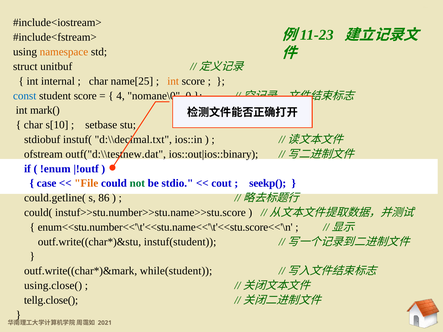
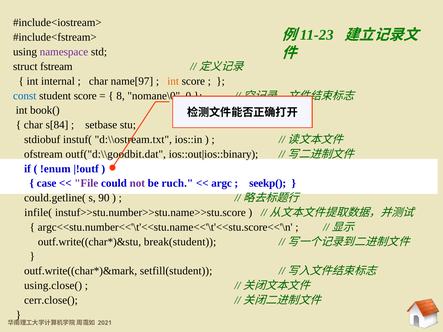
namespace colour: orange -> purple (64, 52)
unitbuf: unitbuf -> fstream (56, 67)
name[25: name[25 -> name[97 (132, 81)
4: 4 -> 8 (121, 96)
mark(: mark( -> book( (45, 110)
s[10: s[10 -> s[84 (57, 125)
d:\\decimal.txt: d:\\decimal.txt -> d:\\ostream.txt (133, 140)
outf("d:\\testnew.dat: outf("d:\\testnew.dat -> outf("d:\\goodbit.dat (116, 154)
File colour: orange -> purple (86, 183)
not colour: green -> purple (137, 183)
stdio: stdio -> ruch (177, 183)
cout: cout -> argc (222, 183)
86: 86 -> 90 (104, 198)
could(: could( -> infile( (38, 213)
enum<<stu.number<<'\t'<<stu.name<<'\t'<<stu.score<<'\n: enum<<stu.number<<'\t'<<stu.name<<'\t'<<stu.score<<'\n -> argc<<stu.number<<'\t'<<stu.name<<'\t'<<stu.score<<'\n (165, 227)
instuf(student: instuf(student -> break(student (180, 242)
while(student: while(student -> setfill(student (176, 271)
tellg.close(: tellg.close( -> cerr.close( (51, 300)
